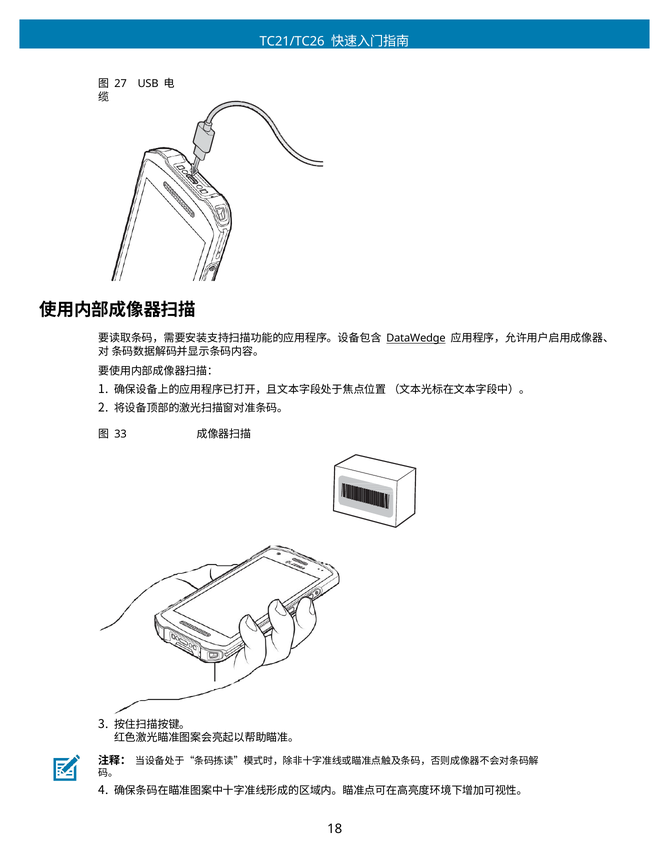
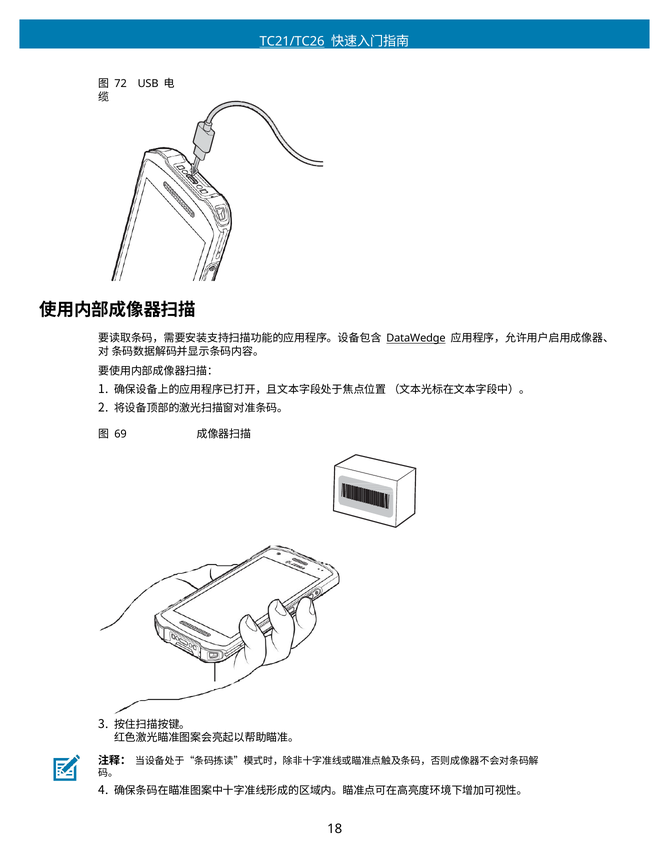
TC21/TC26 underline: none -> present (292, 42)
27: 27 -> 72 (121, 84)
33: 33 -> 69 (120, 434)
